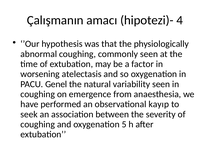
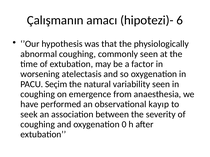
4: 4 -> 6 (180, 20)
Genel: Genel -> Seçim (56, 84)
5: 5 -> 0 (124, 125)
